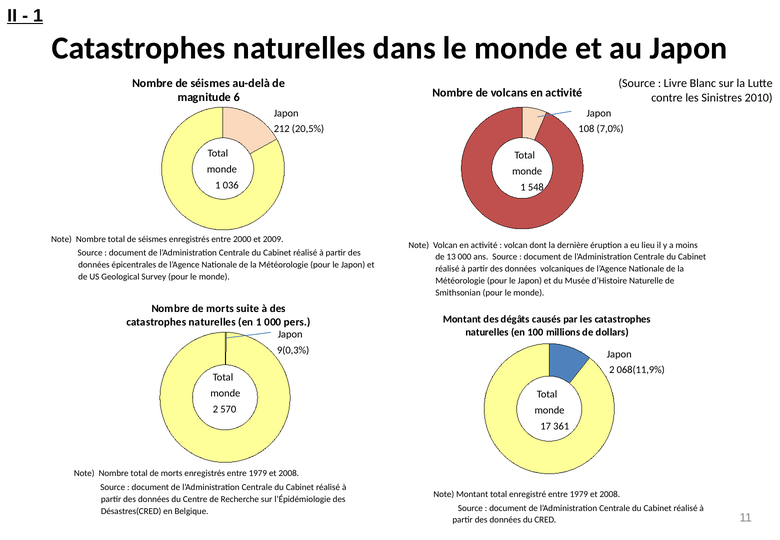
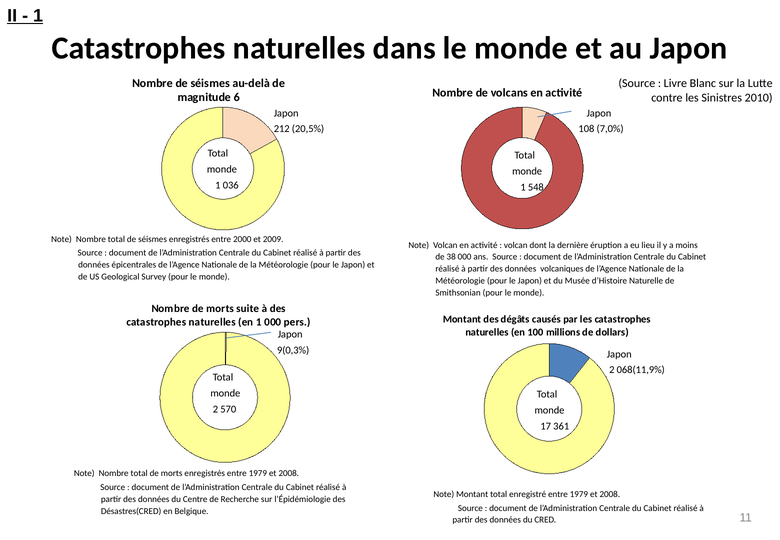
13: 13 -> 38 (451, 257)
